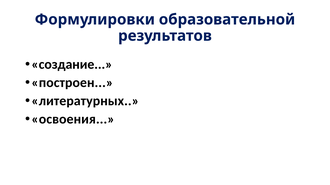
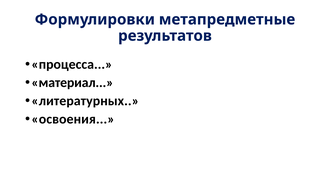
образовательной: образовательной -> метапредметные (227, 20)
создание: создание -> процесса (72, 65)
построен: построен -> материал (72, 83)
